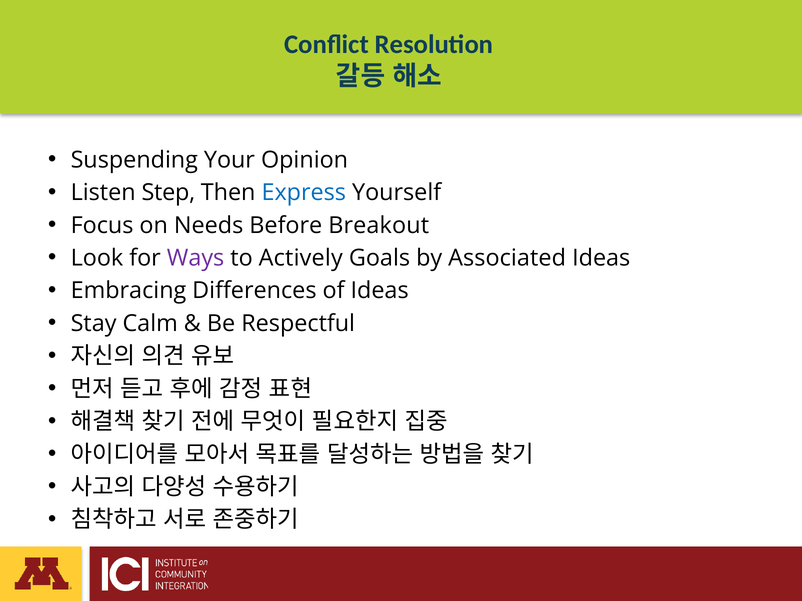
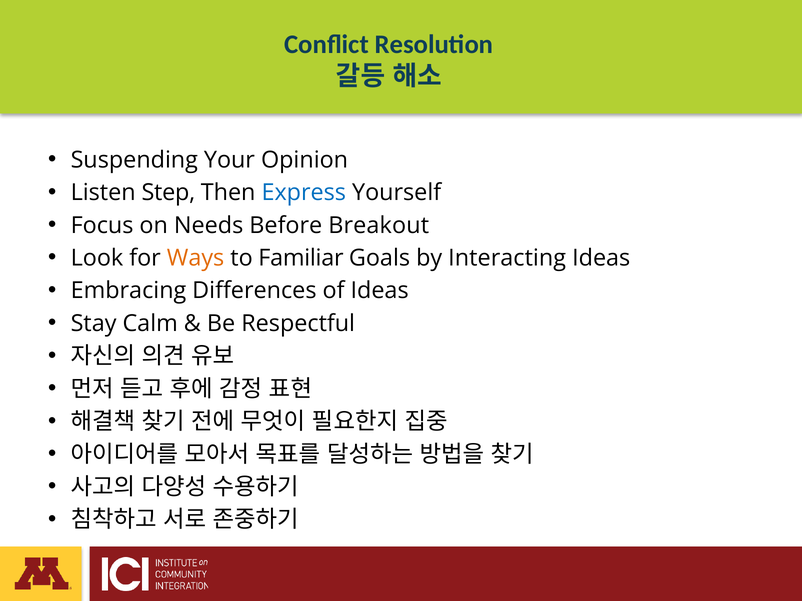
Ways colour: purple -> orange (196, 258)
Actively: Actively -> Familiar (301, 258)
Associated: Associated -> Interacting (507, 258)
